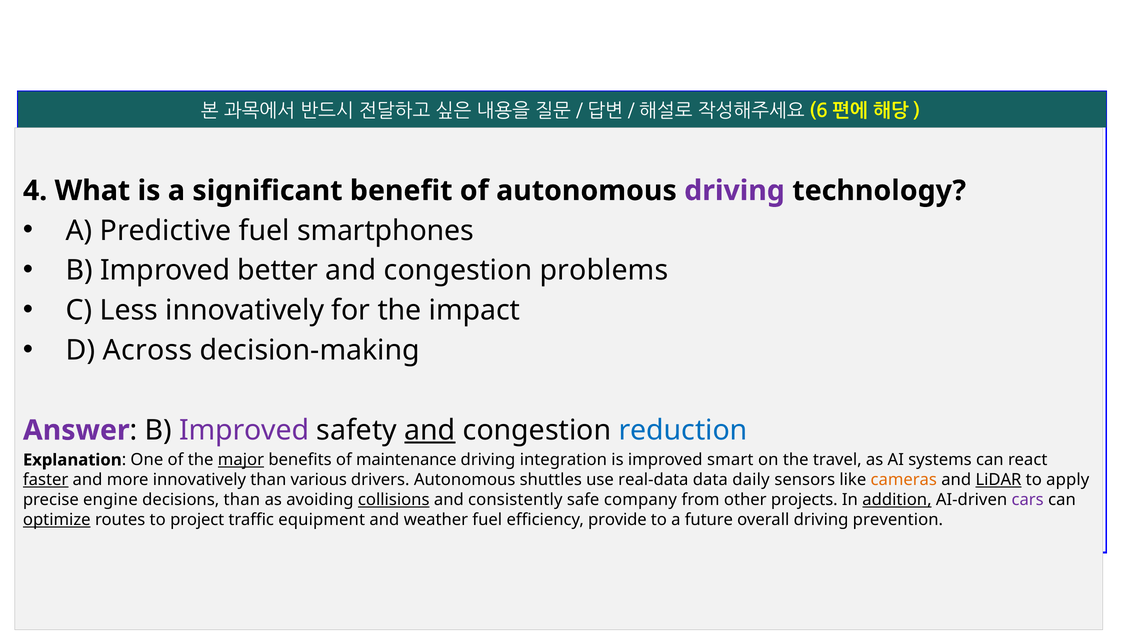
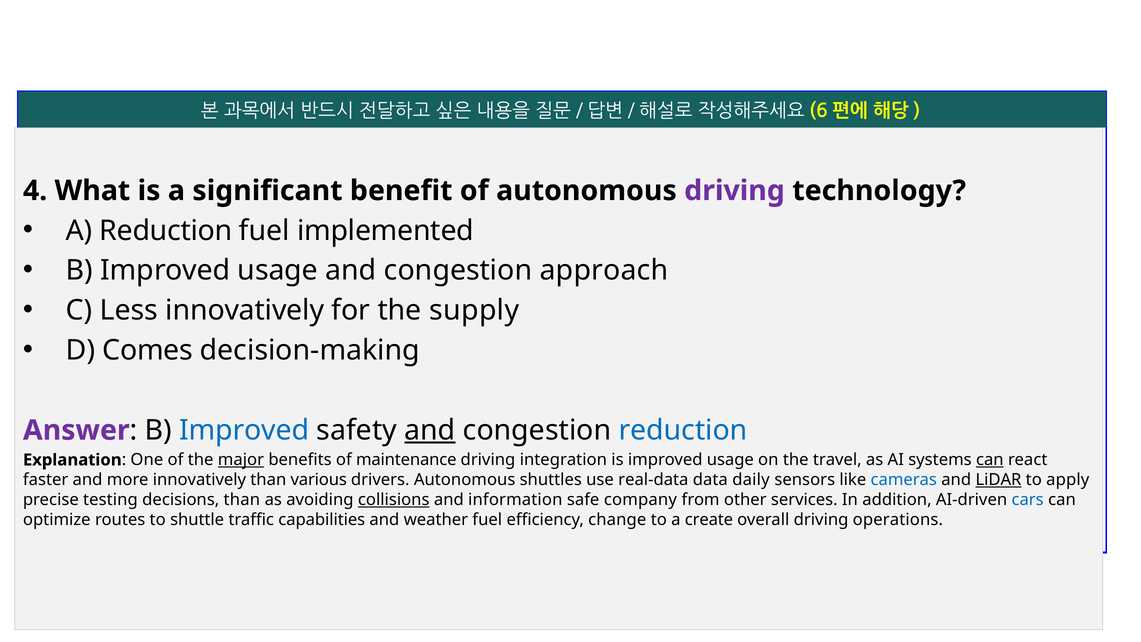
A Predictive: Predictive -> Reduction (166, 231)
smartphones: smartphones -> implemented (386, 231)
B Improved better: better -> usage (278, 270)
problems: problems -> approach (604, 270)
impact: impact -> supply (474, 310)
Across: Across -> Comes (148, 350)
Improved colour: purple -> blue (244, 430)
is improved smart: smart -> usage (730, 460)
can underline: none -> present (990, 460)
faster underline: present -> none (46, 480)
cameras colour: orange -> blue (904, 480)
engine: engine -> testing (110, 500)
consistently: consistently -> information (515, 500)
projects: projects -> services (804, 500)
addition underline: present -> none (897, 500)
cars colour: purple -> blue (1028, 500)
optimize underline: present -> none (57, 520)
project: project -> shuttle (197, 520)
equipment: equipment -> capabilities (322, 520)
provide: provide -> change (617, 520)
future: future -> create (709, 520)
prevention: prevention -> operations (898, 520)
